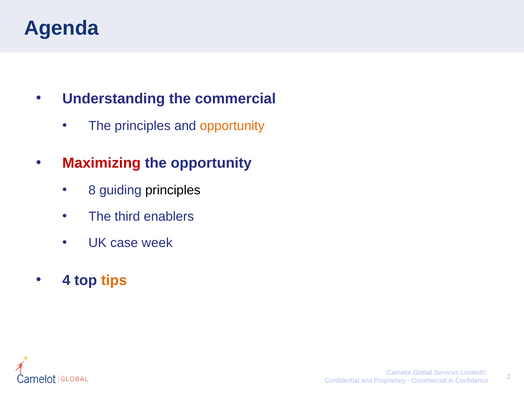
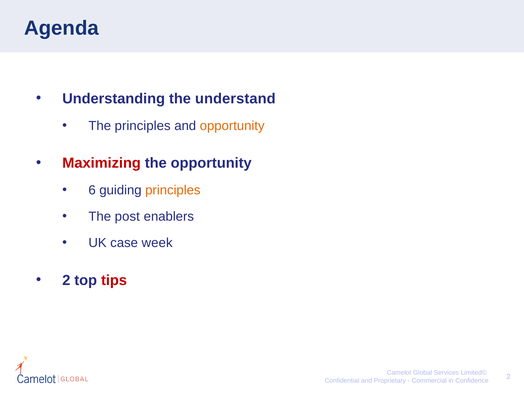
the commercial: commercial -> understand (235, 99)
8: 8 -> 6 (92, 190)
principles colour: black -> orange (173, 190)
third: third -> post (127, 217)
4: 4 -> 2 (66, 280)
tips colour: orange -> red (114, 280)
